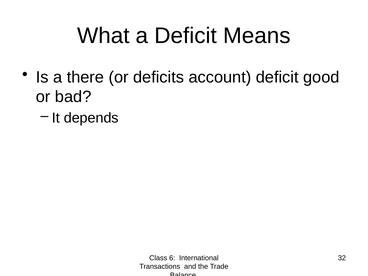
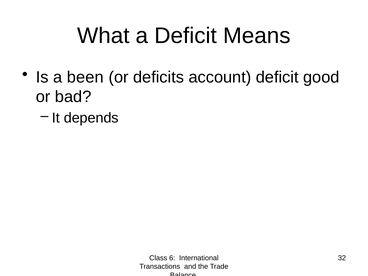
there: there -> been (85, 77)
